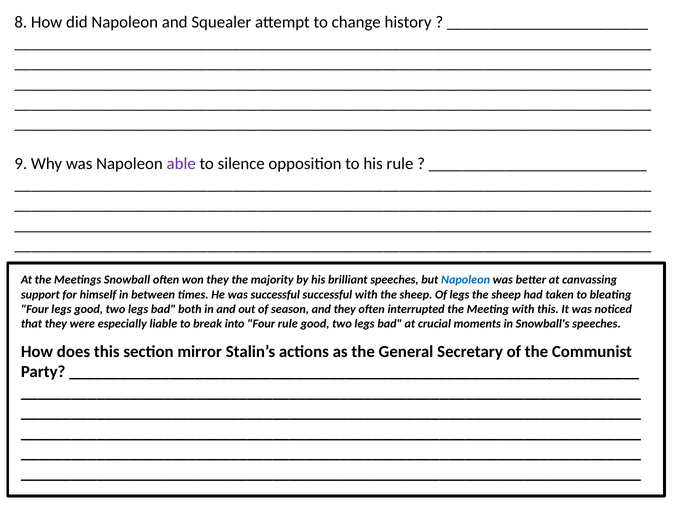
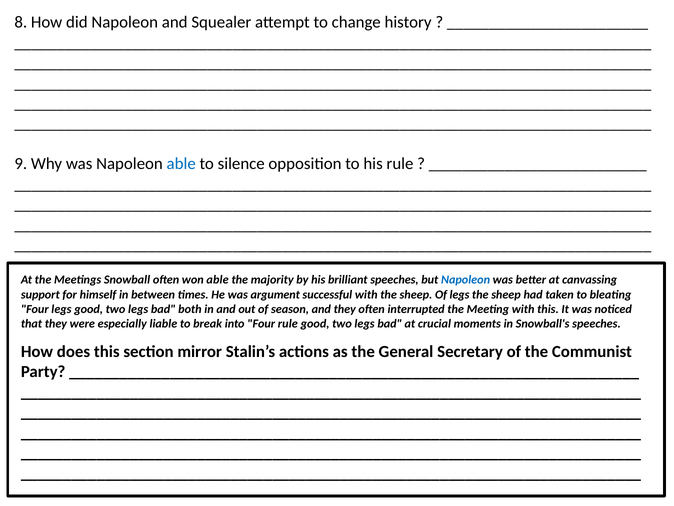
able colour: purple -> blue (181, 164)
won they: they -> able (218, 280)
was successful: successful -> argument (275, 294)
